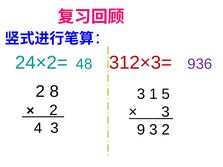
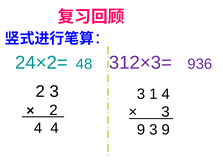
312×3= colour: red -> purple (140, 63)
2 8: 8 -> 3 (54, 92)
1 5: 5 -> 4 (166, 94)
4 3: 3 -> 4 (55, 128)
9 3 2: 2 -> 9 (166, 130)
